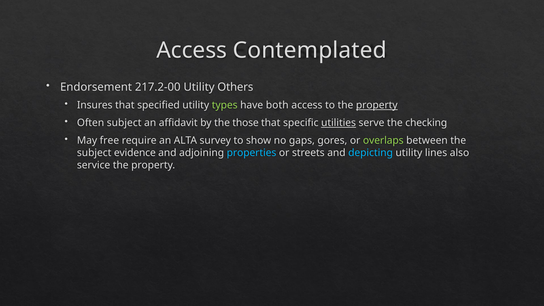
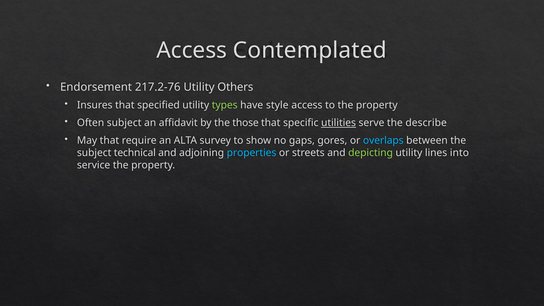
217.2-00: 217.2-00 -> 217.2-76 (158, 87)
both: both -> style (277, 105)
property underline: present -> none (377, 105)
checking: checking -> describe (426, 123)
May free: free -> that (109, 141)
overlaps colour: light green -> light blue (383, 141)
evidence: evidence -> technical (135, 153)
depicting colour: light blue -> light green (371, 153)
also: also -> into (459, 153)
